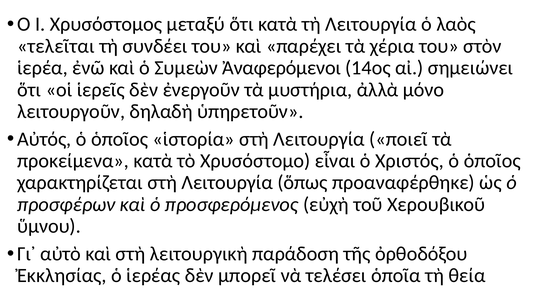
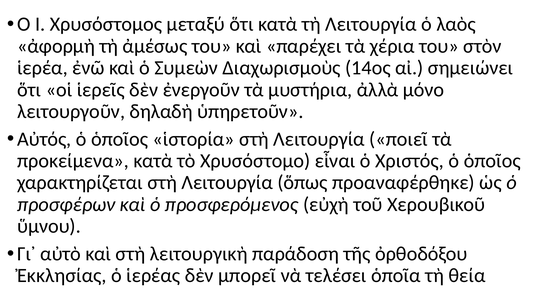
τελεῖται: τελεῖται -> ἀφορμὴ (56, 46)
συνδέει: συνδέει -> ἀμέσως (155, 46)
Ἀναφερόμενοι: Ἀναφερόμενοι -> Διαχωρισμοὺς (282, 68)
